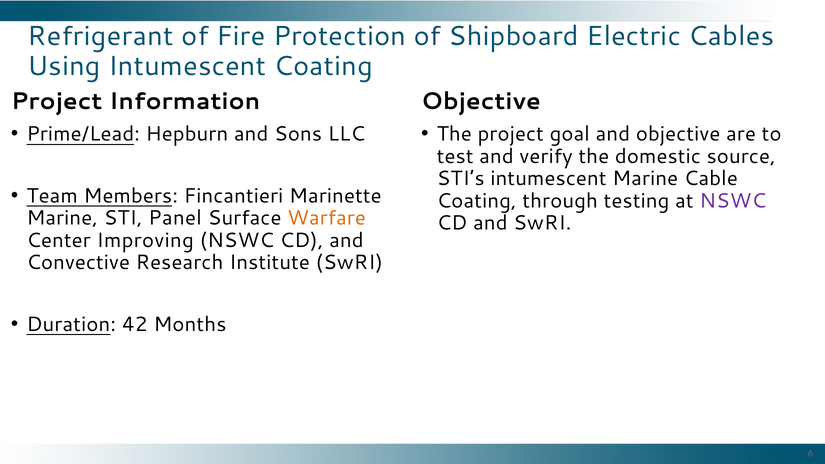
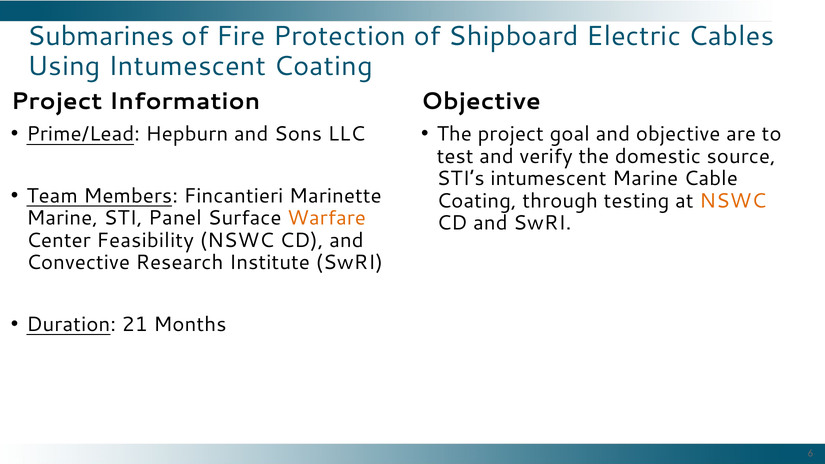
Refrigerant: Refrigerant -> Submarines (101, 36)
NSWC colour: purple -> orange (733, 201)
Improving: Improving -> Feasibility (145, 240)
42: 42 -> 21 (135, 324)
